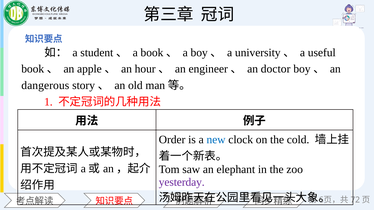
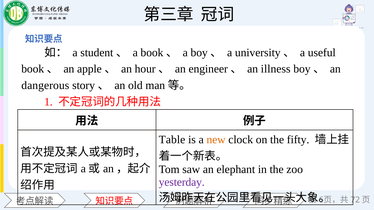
doctor: doctor -> illness (276, 69)
Order: Order -> Table (172, 140)
new colour: blue -> orange (216, 140)
cold: cold -> fifty (298, 140)
